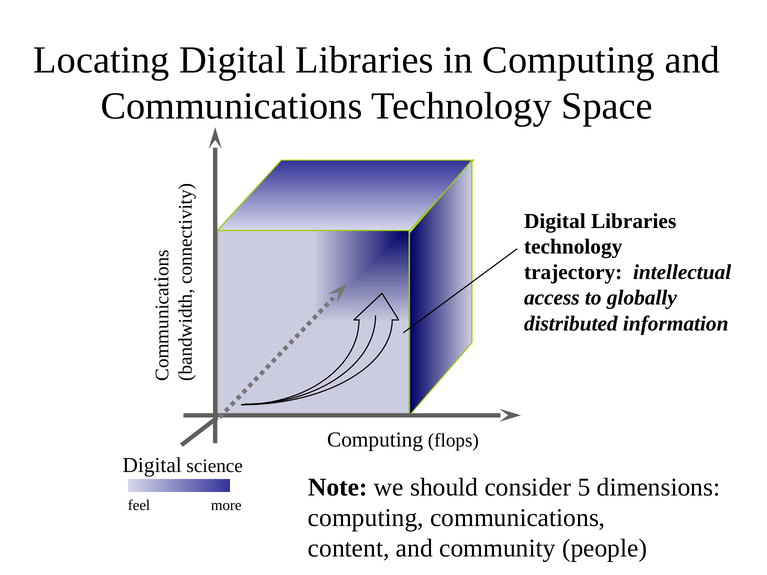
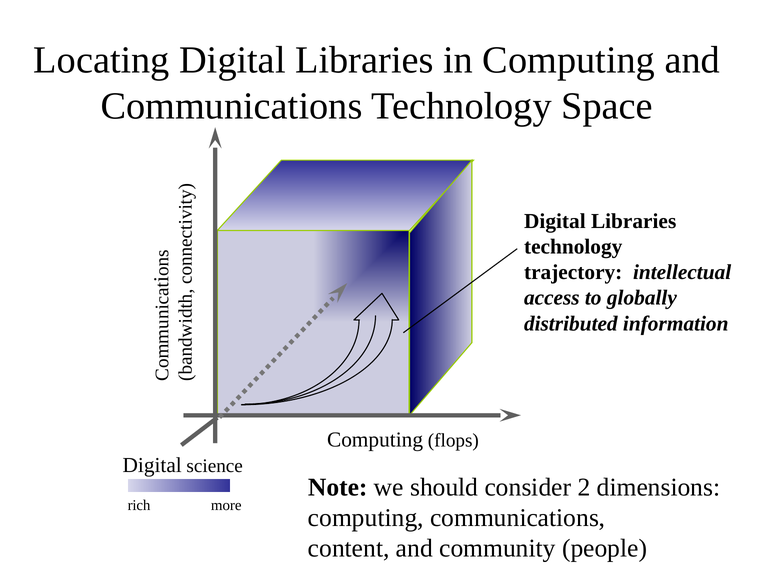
5: 5 -> 2 (584, 487)
feel: feel -> rich (139, 505)
